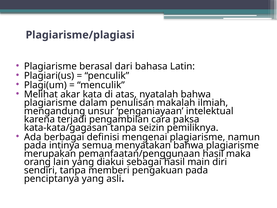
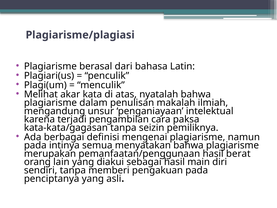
maka: maka -> berat (238, 153)
